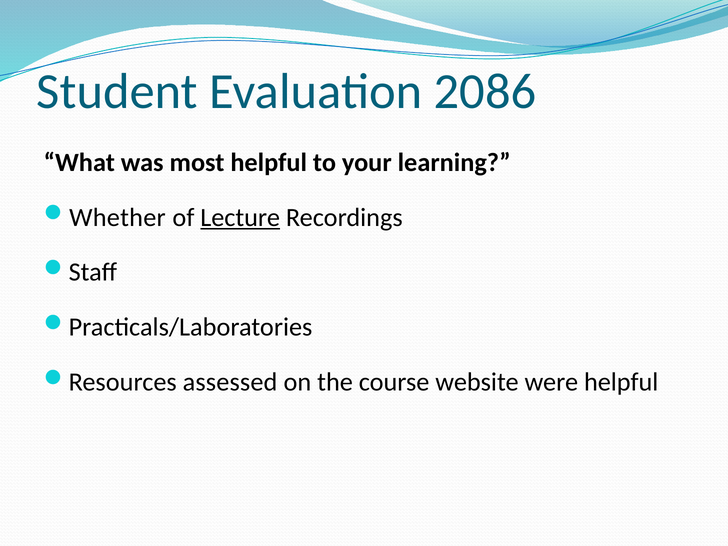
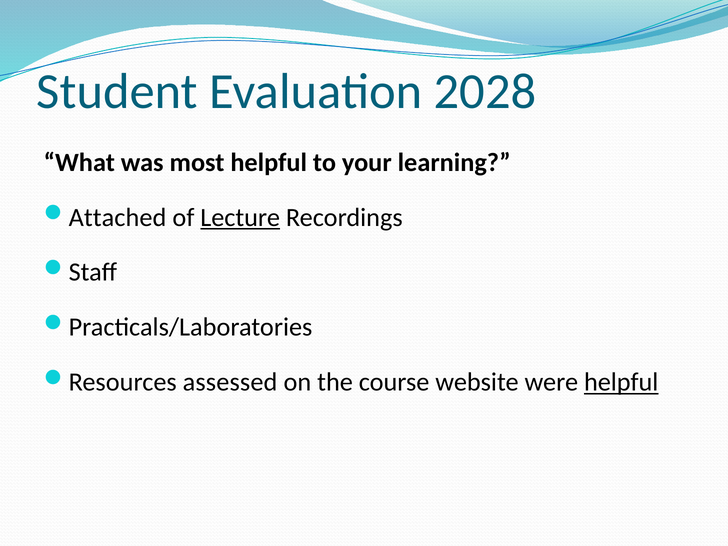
2086: 2086 -> 2028 (485, 91)
Whether: Whether -> Attached (118, 217)
helpful underline: none -> present (621, 382)
